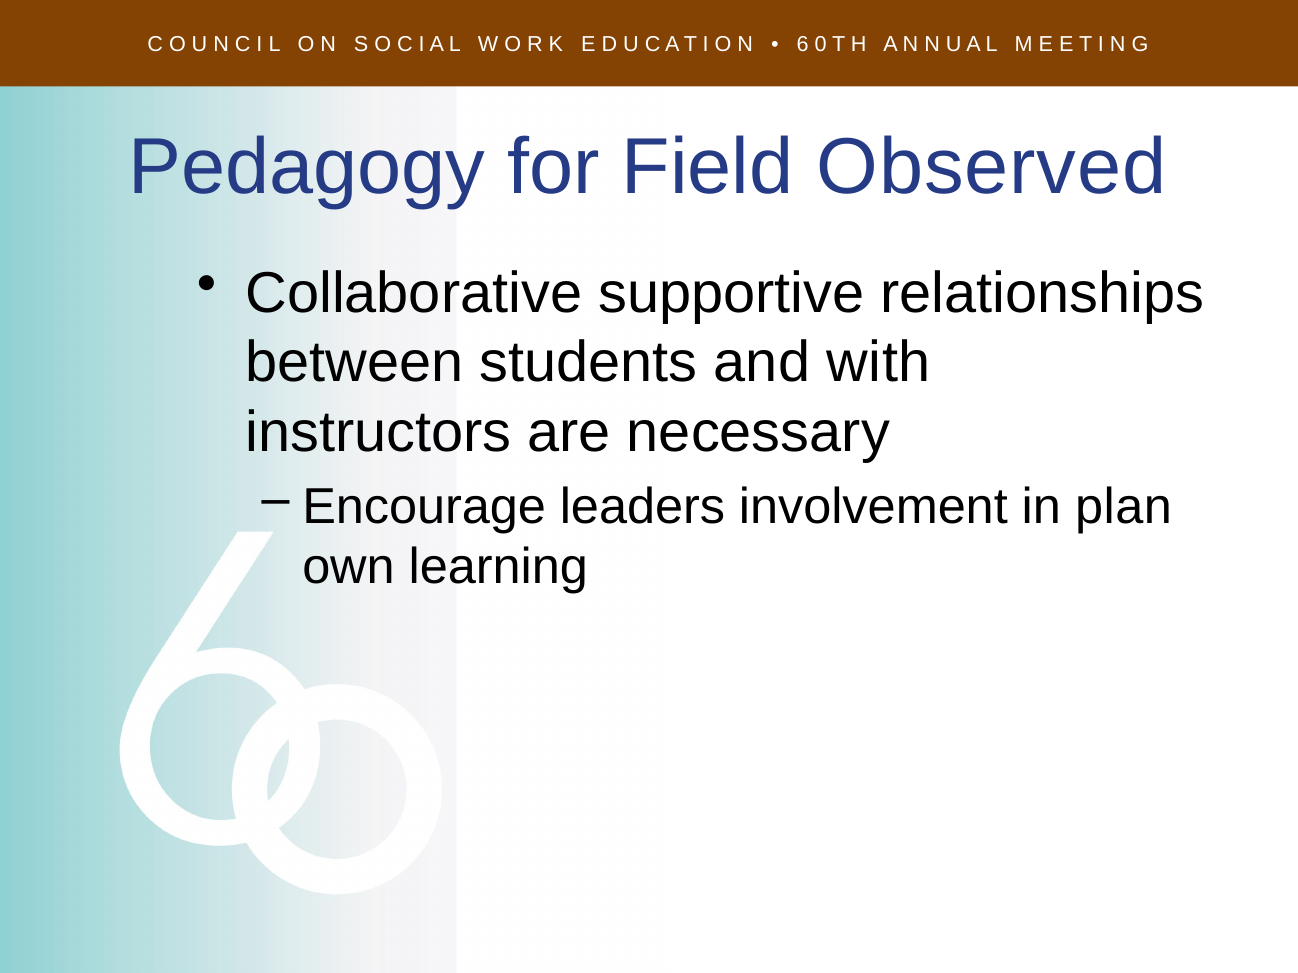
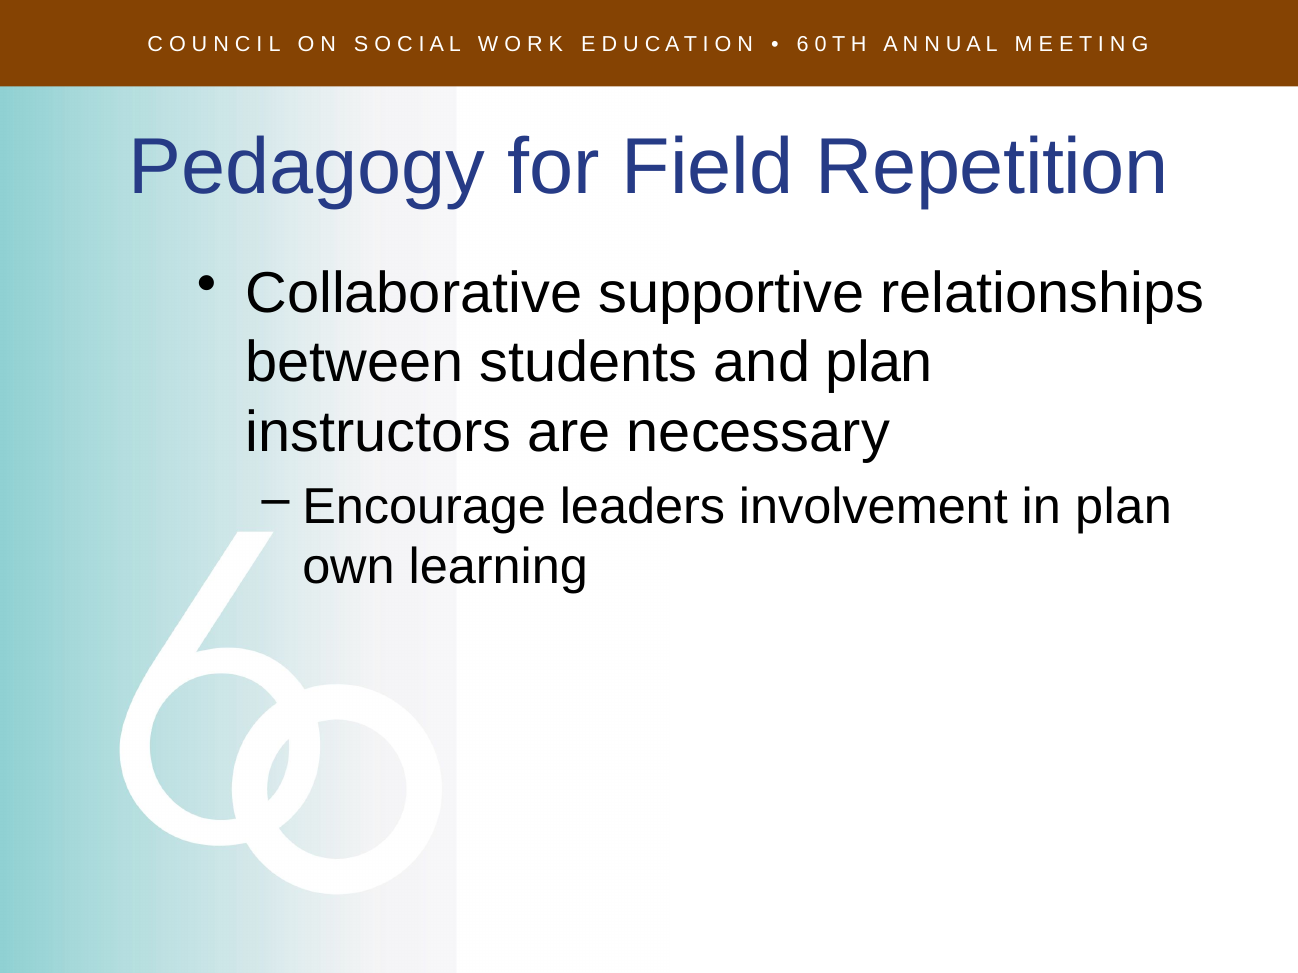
Observed: Observed -> Repetition (992, 168)
and with: with -> plan (879, 363)
